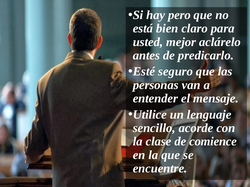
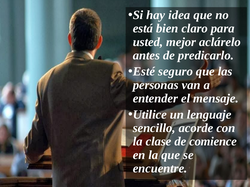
pero: pero -> idea (179, 15)
